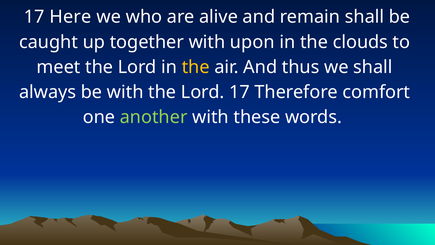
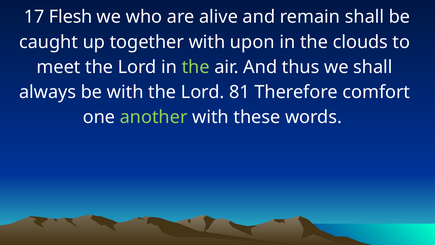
Here: Here -> Flesh (71, 17)
the colour: yellow -> light green (196, 67)
Lord 17: 17 -> 81 (239, 92)
